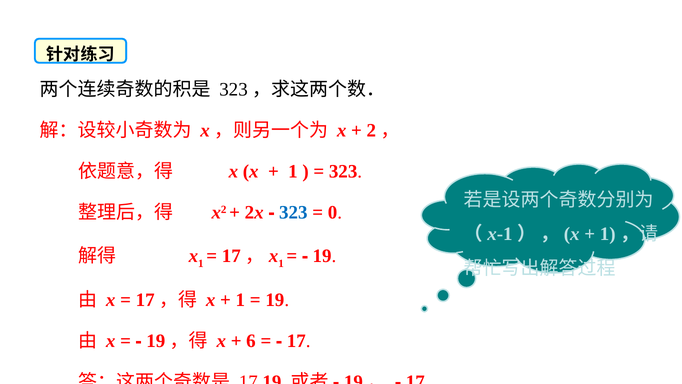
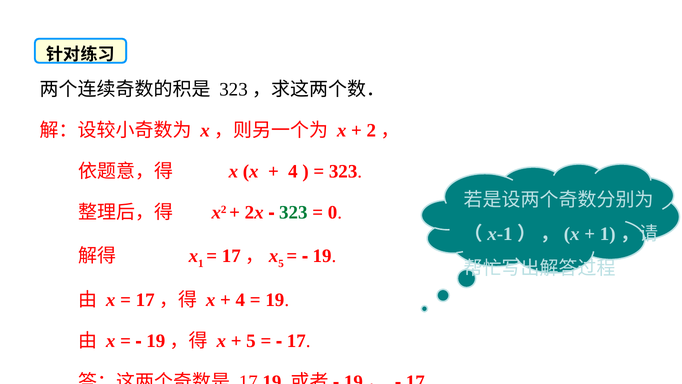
1: 1 -> 4 (293, 171)
323 colour: blue -> green (293, 212)
1: 1 -> 5 (281, 263)
1: 1 -> 4 (240, 300)
6: 6 -> 5 (251, 341)
